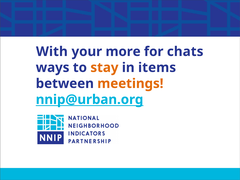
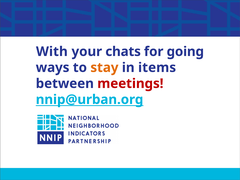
more: more -> chats (123, 52)
chats: chats -> going (185, 52)
meetings colour: orange -> red (130, 84)
